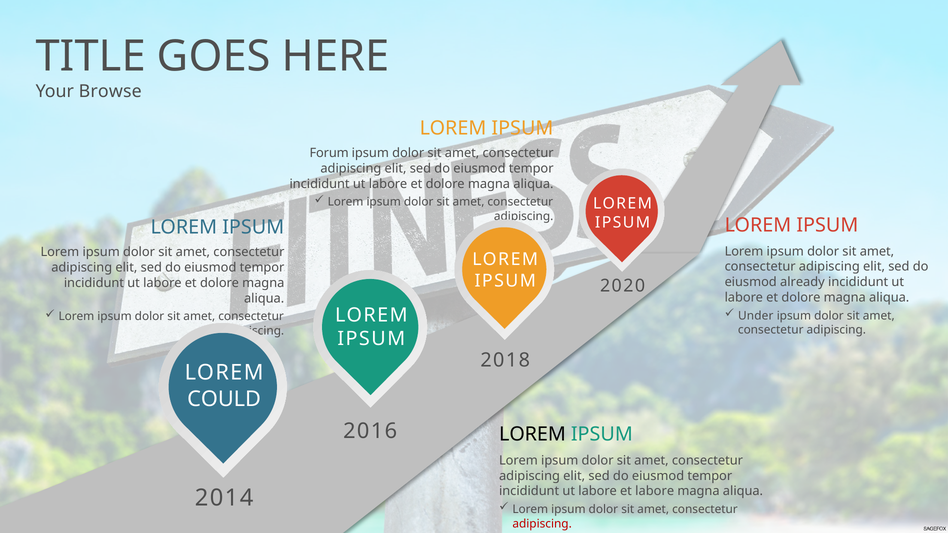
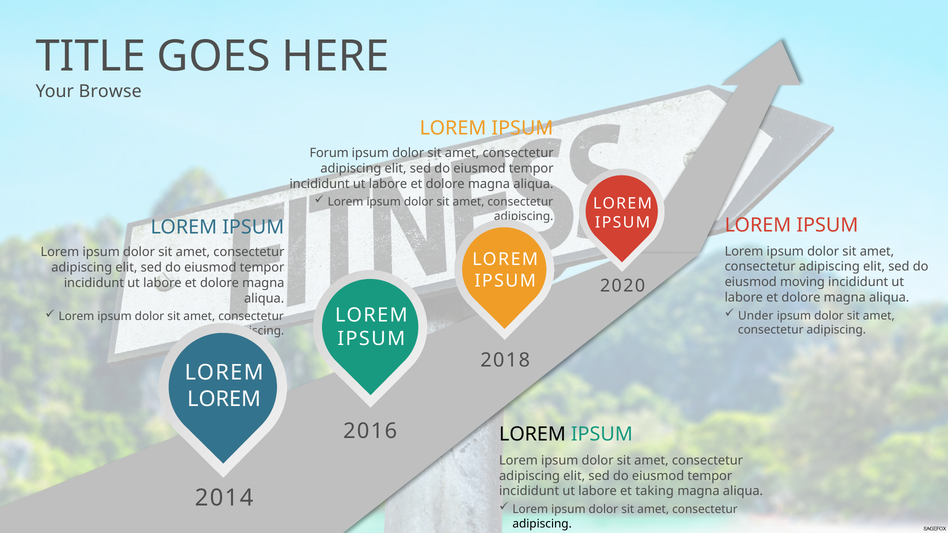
already: already -> moving (802, 282)
COULD: COULD -> LOREM (224, 399)
et labore: labore -> taking (655, 491)
adipiscing colour: red -> black (542, 524)
